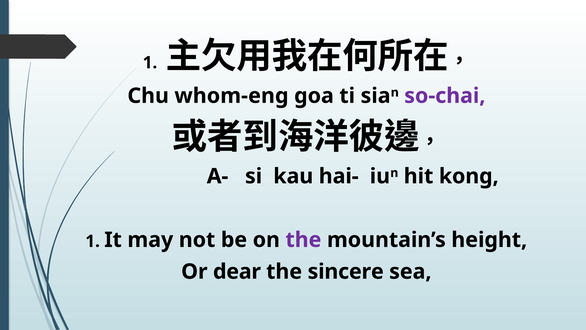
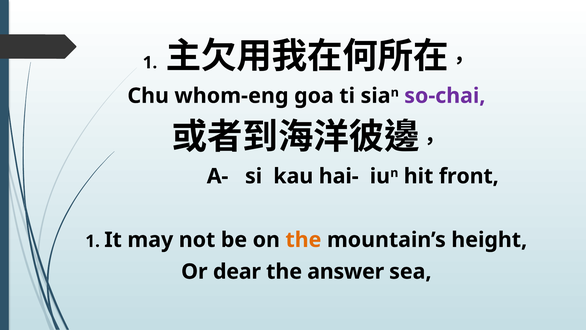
kong: kong -> front (469, 176)
the colour: purple -> orange (303, 240)
sincere: sincere -> answer (346, 271)
